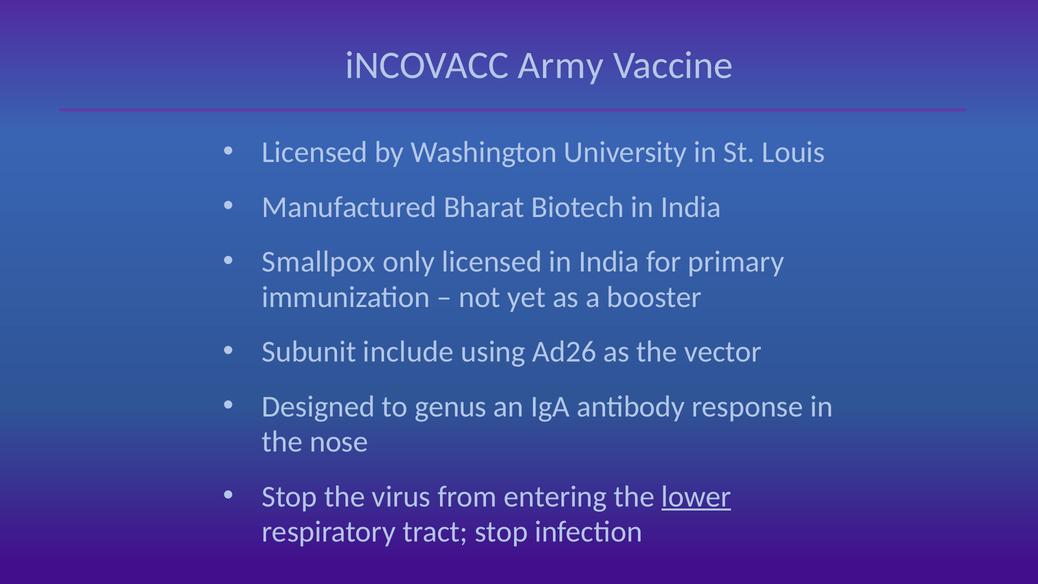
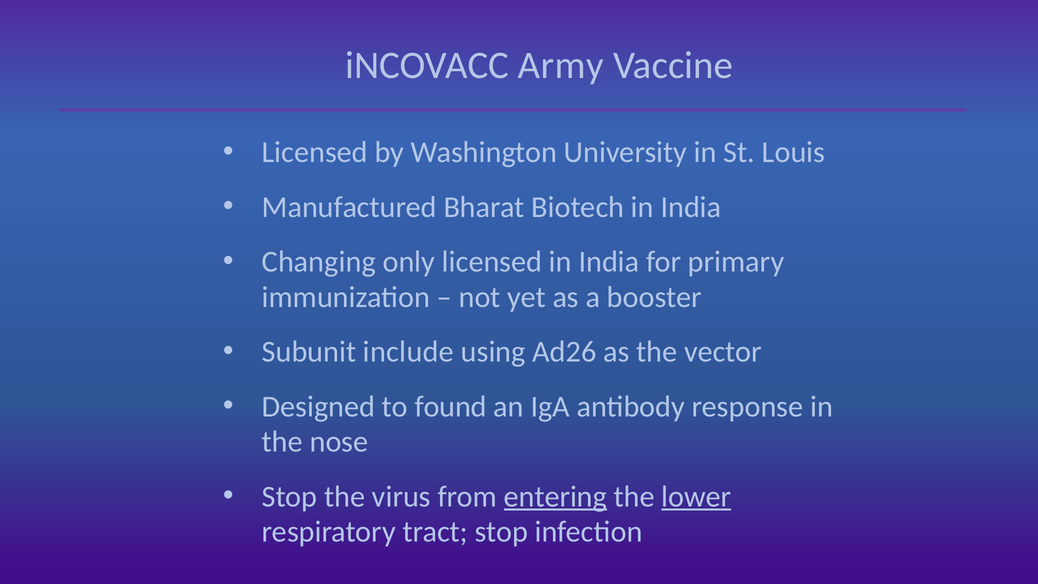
Smallpox: Smallpox -> Changing (319, 262)
genus: genus -> found (451, 406)
entering underline: none -> present (555, 496)
